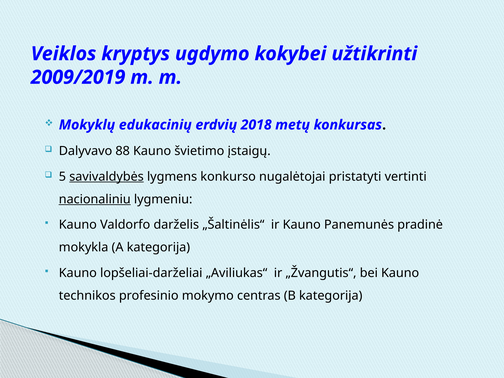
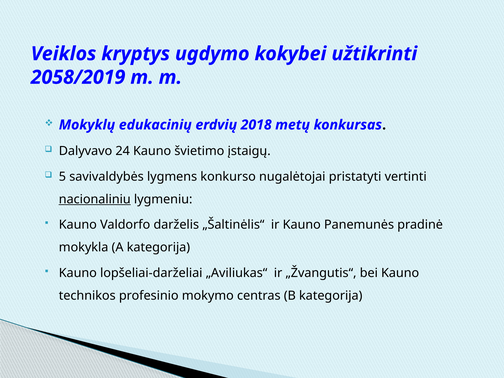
2009/2019: 2009/2019 -> 2058/2019 (78, 77)
88: 88 -> 24 (123, 151)
savivaldybės underline: present -> none (107, 177)
